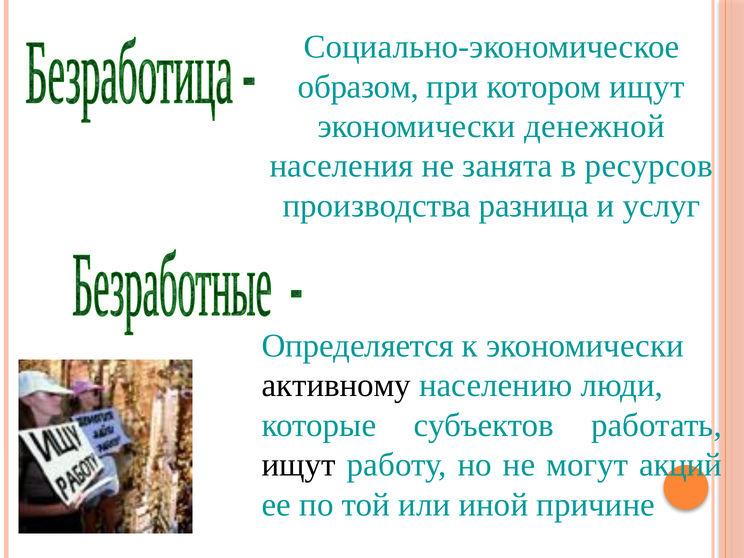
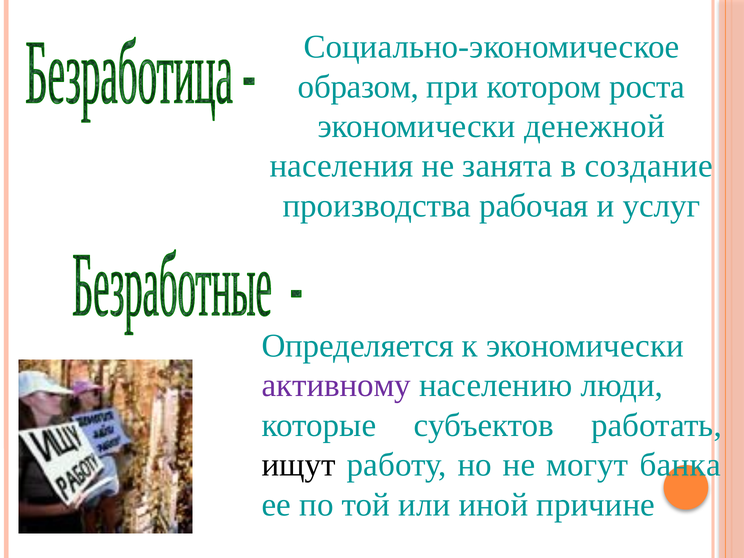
котором ищут: ищут -> роста (647, 87)
ресурсов: ресурсов -> создание (649, 166)
разница: разница -> рабочая (534, 206)
активному colour: black -> purple (336, 386)
акций: акций -> банка (680, 465)
